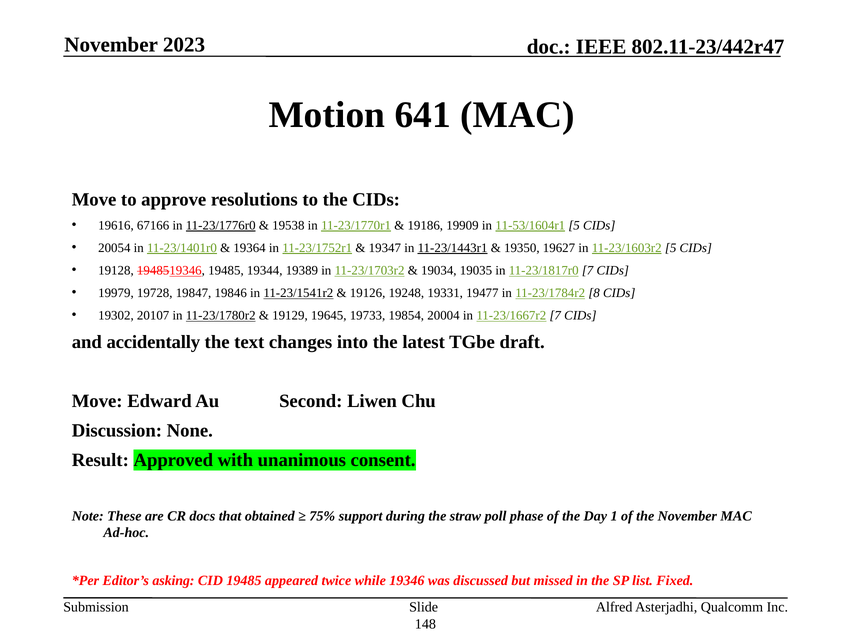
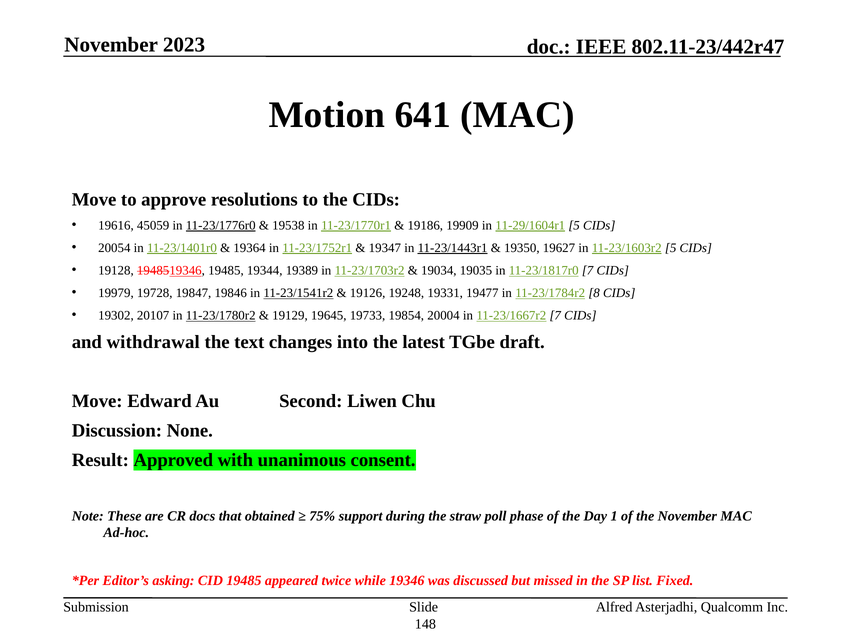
67166: 67166 -> 45059 (153, 225)
11-53/1604r1: 11-53/1604r1 -> 11-29/1604r1 (530, 225)
accidentally: accidentally -> withdrawal (153, 342)
